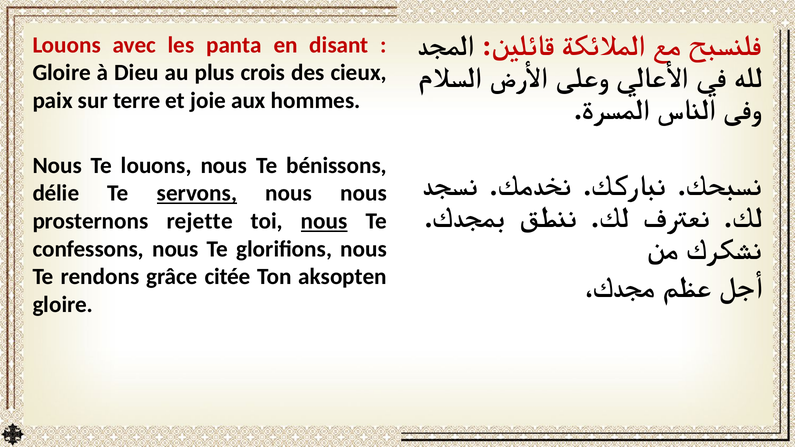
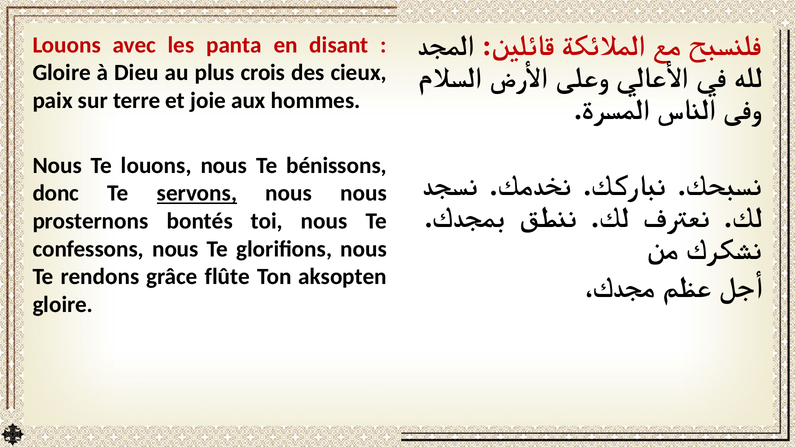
délie: délie -> donc (56, 193)
rejette: rejette -> bontés (200, 221)
nous underline: present -> none (324, 221)
citée: citée -> flûte (227, 277)
